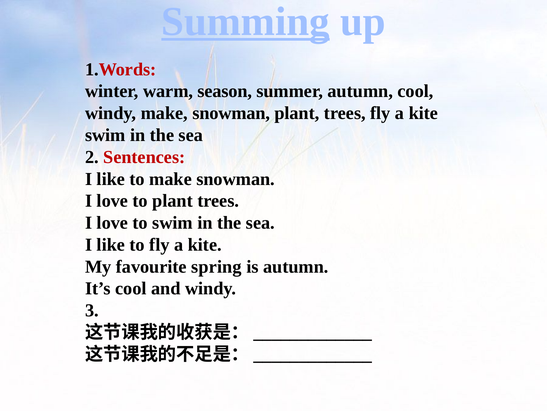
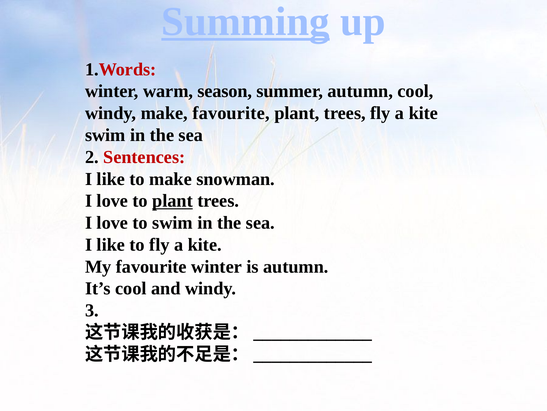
windy make snowman: snowman -> favourite (231, 113)
plant underline: none -> present (173, 201)
favourite spring: spring -> winter (217, 266)
